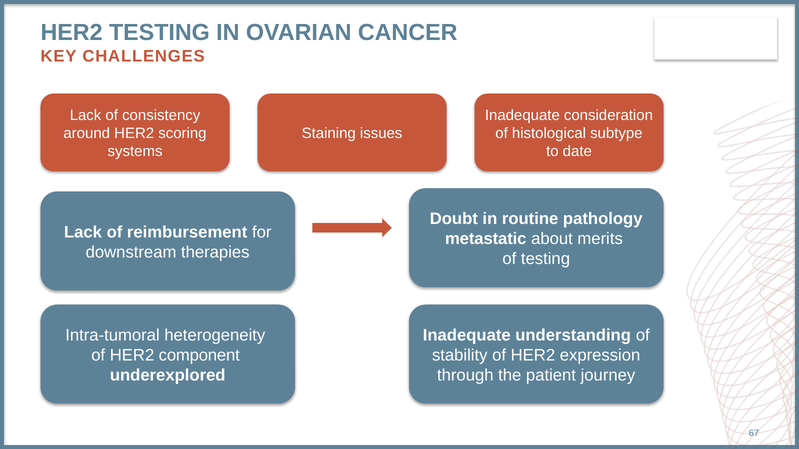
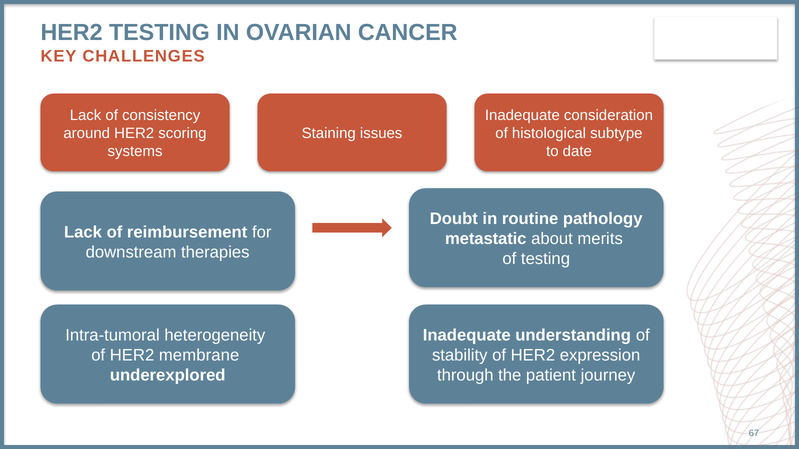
component: component -> membrane (199, 356)
